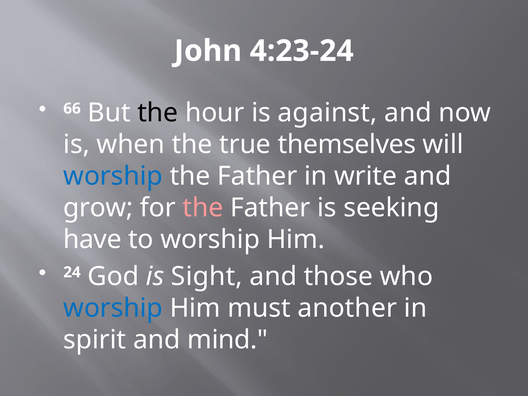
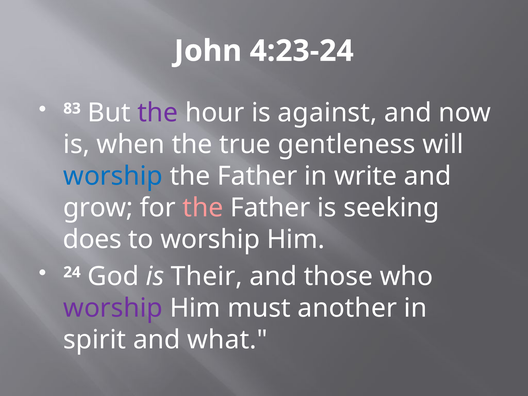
66: 66 -> 83 (72, 109)
the colour: black -> purple (158, 113)
themselves: themselves -> gentleness (347, 144)
have: have -> does (92, 239)
Sight: Sight -> Their (207, 276)
worship colour: blue -> purple (113, 308)
mind: mind -> what (227, 340)
